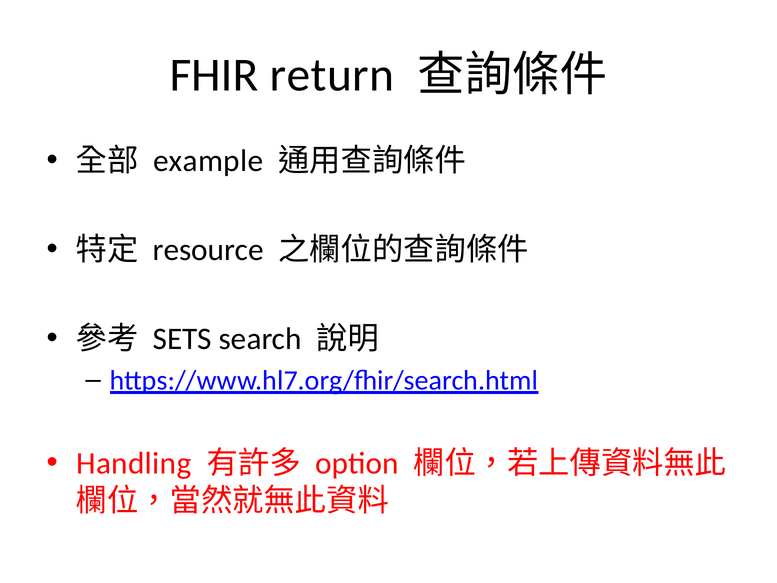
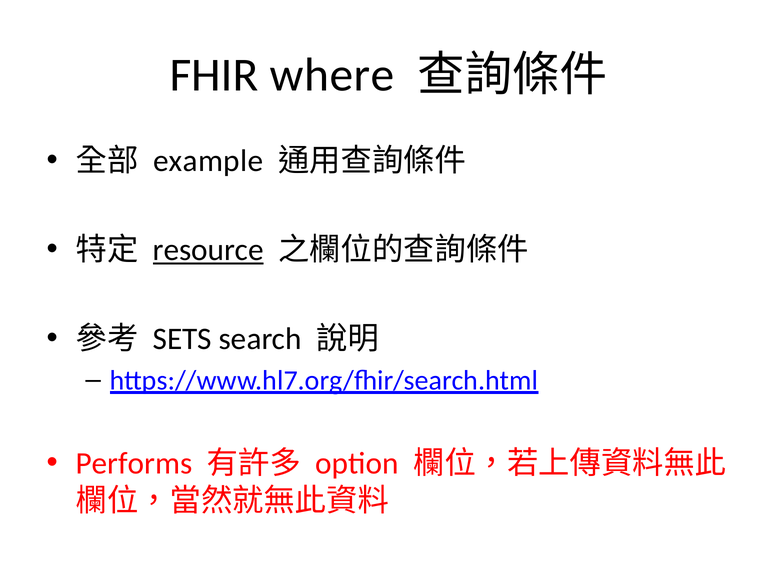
return: return -> where (332, 75)
resource underline: none -> present (208, 250)
Handling: Handling -> Performs (134, 463)
